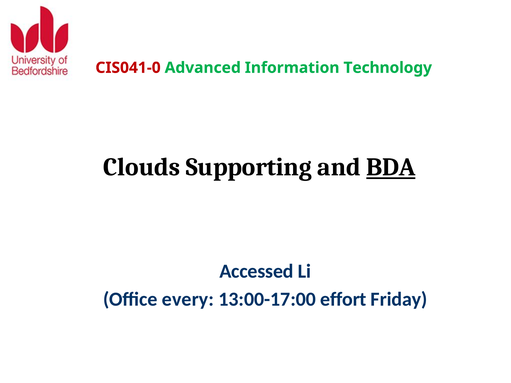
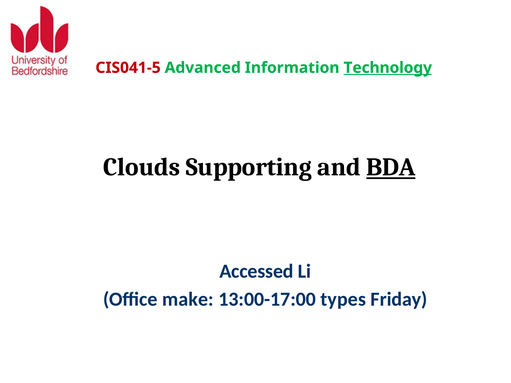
CIS041-0: CIS041-0 -> CIS041-5 (128, 68)
Technology underline: none -> present (388, 68)
every: every -> make (188, 299)
effort: effort -> types (343, 299)
